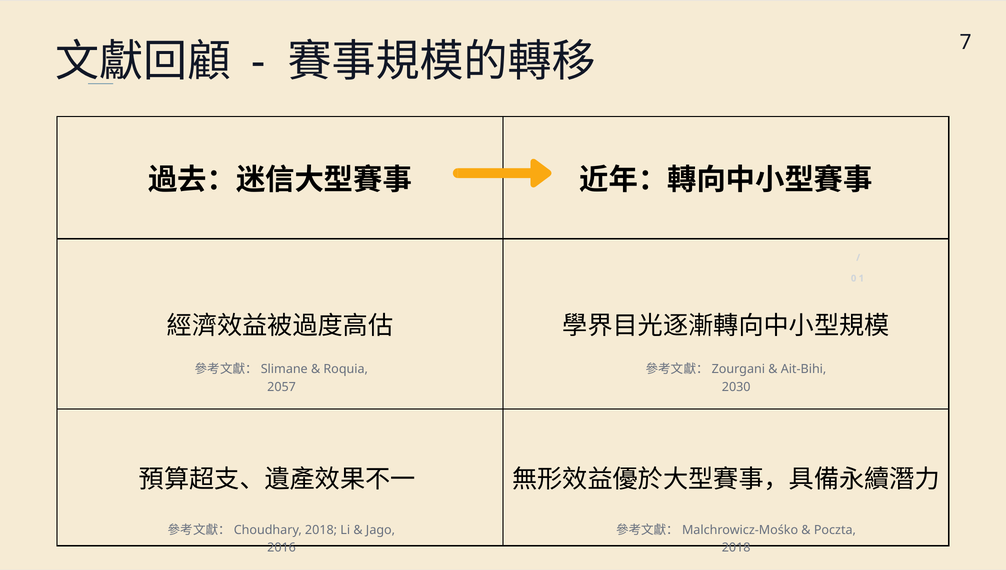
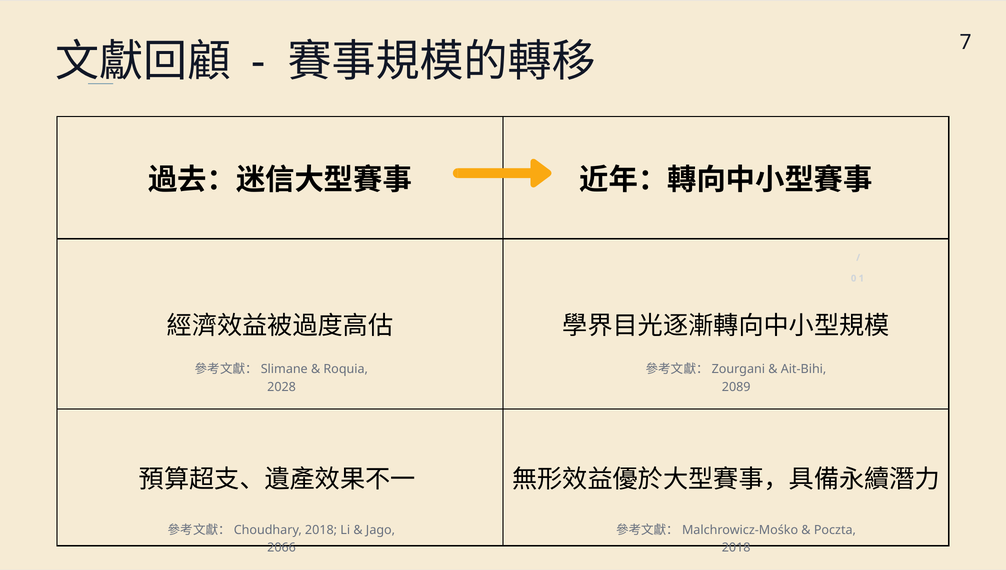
2057: 2057 -> 2028 (282, 387)
2030: 2030 -> 2089 (736, 387)
2016: 2016 -> 2066 (282, 548)
